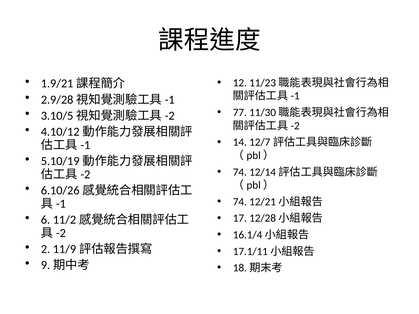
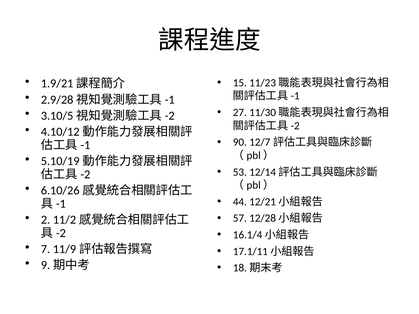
12: 12 -> 15 (240, 83)
77: 77 -> 27 (240, 113)
14: 14 -> 90 (240, 142)
74: 74 -> 53 (240, 172)
74: 74 -> 44 (240, 202)
6: 6 -> 2 (45, 220)
17: 17 -> 57 (240, 219)
2: 2 -> 7 (45, 249)
